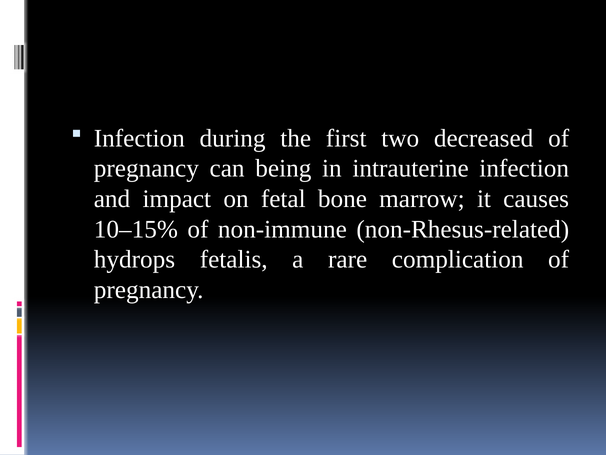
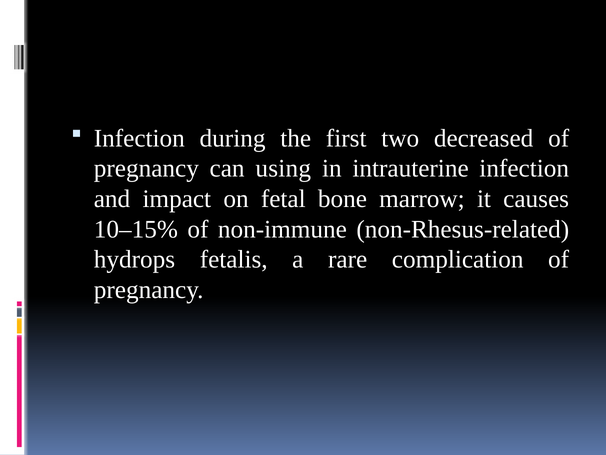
being: being -> using (283, 168)
